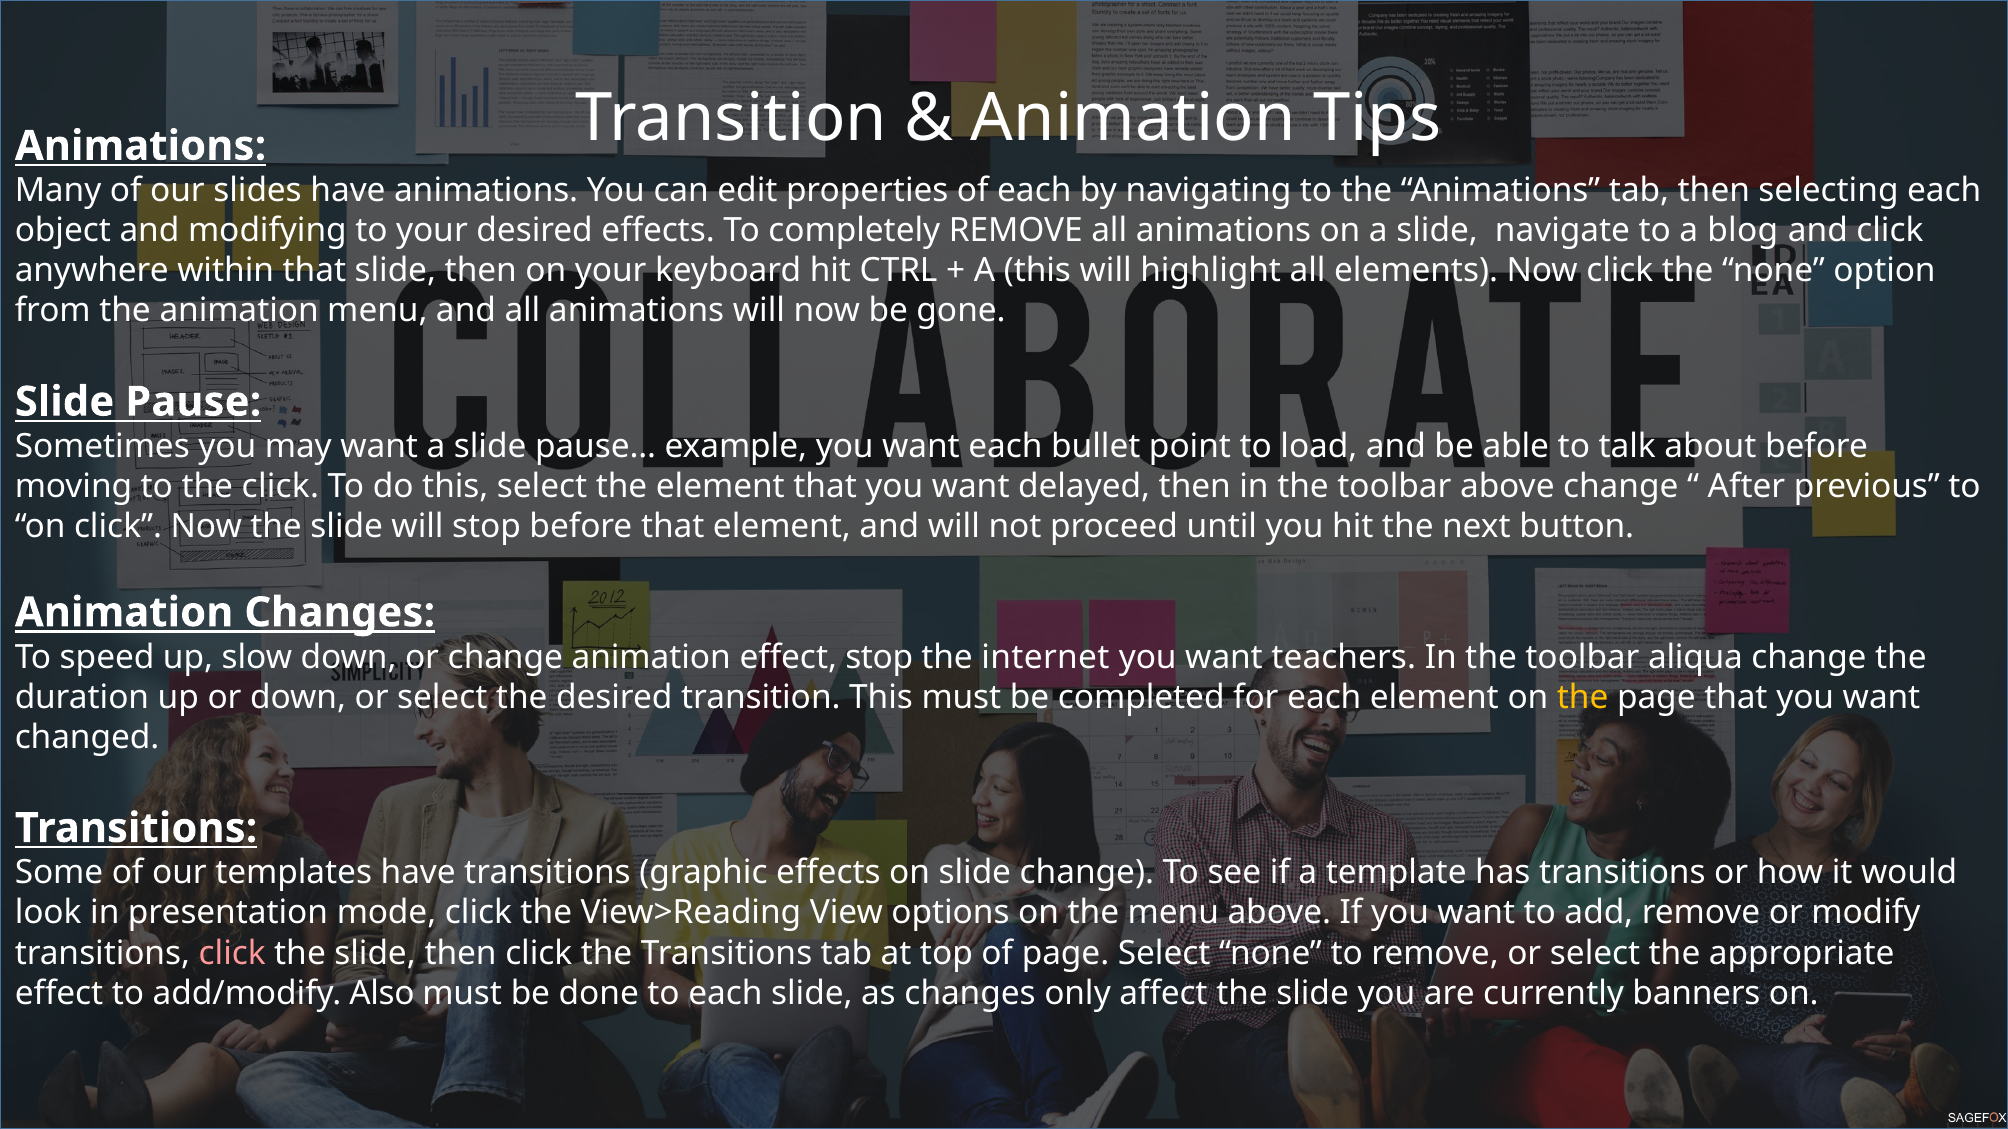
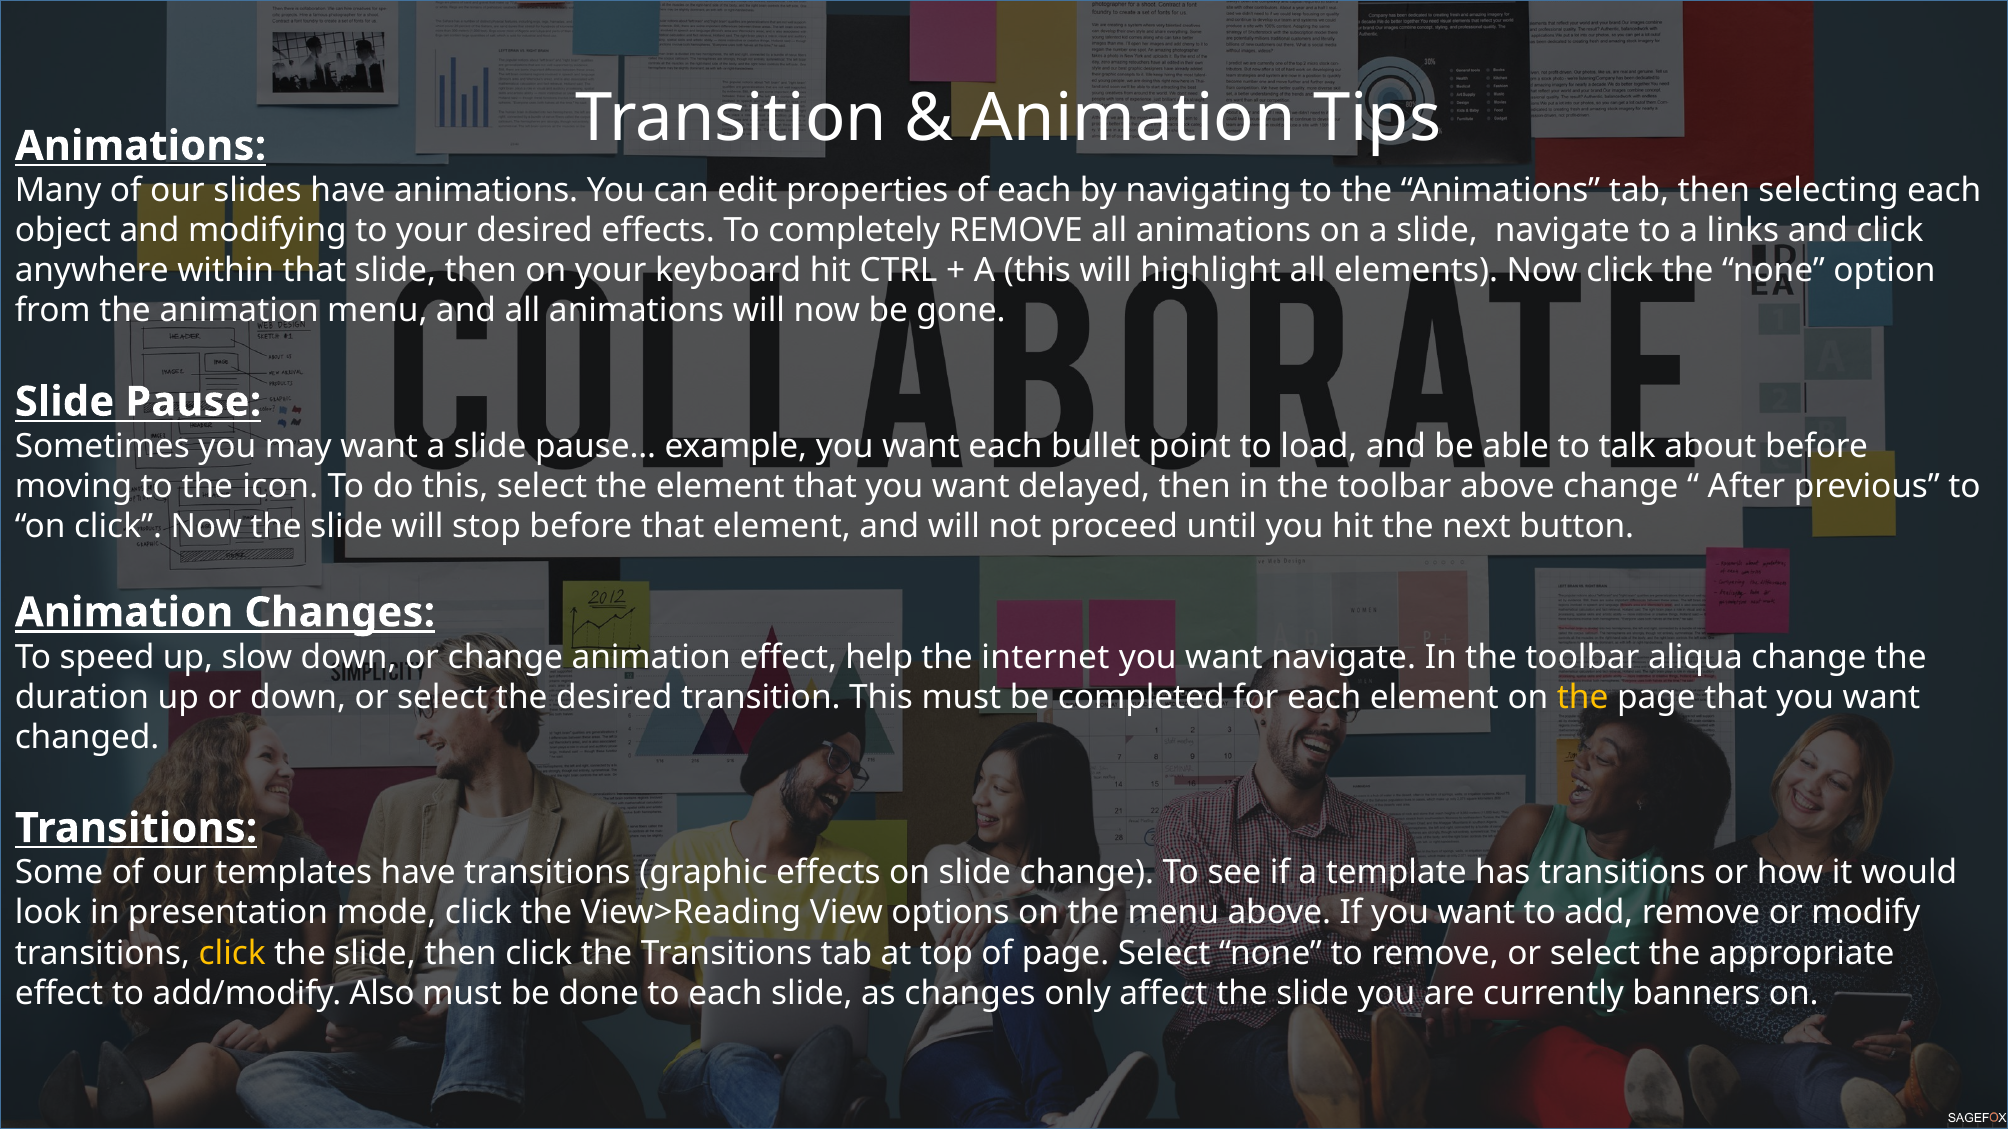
blog: blog -> links (1743, 231)
the click: click -> icon (280, 487)
effect stop: stop -> help (879, 657)
want teachers: teachers -> navigate (1344, 657)
click colour: pink -> yellow (232, 953)
